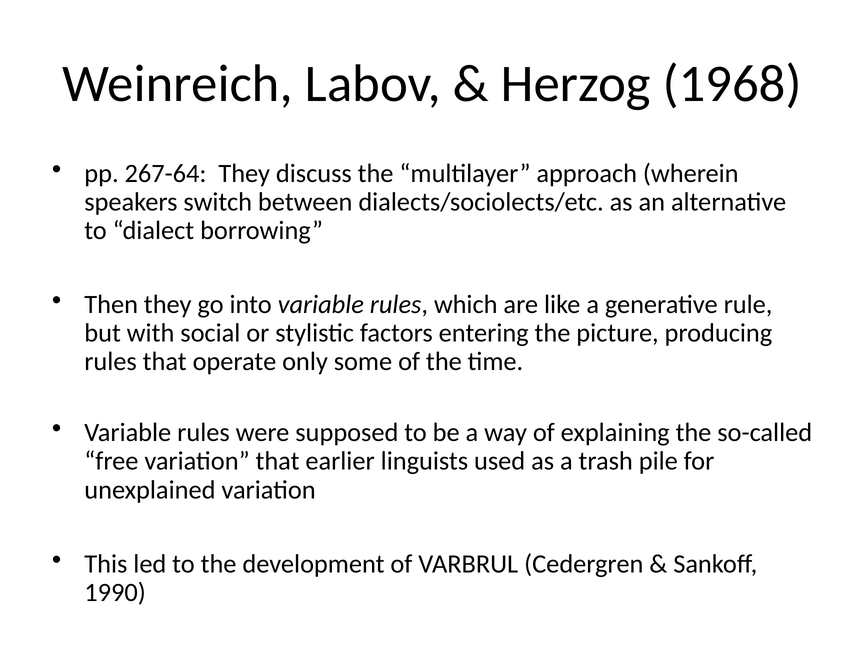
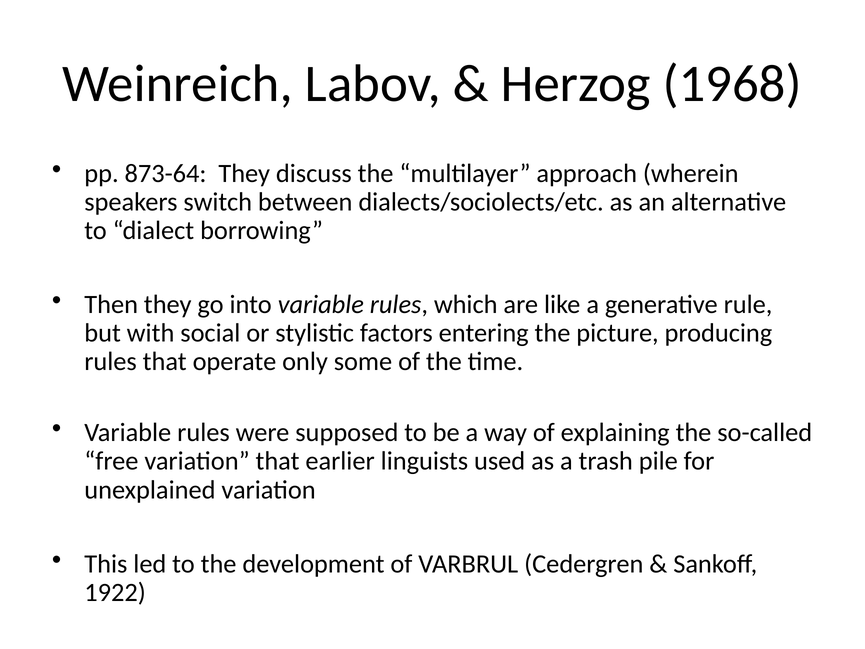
267-64: 267-64 -> 873-64 (166, 173)
1990: 1990 -> 1922 (115, 592)
